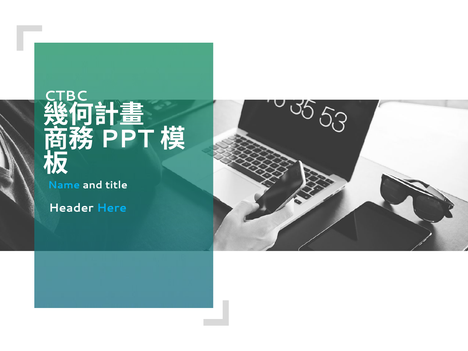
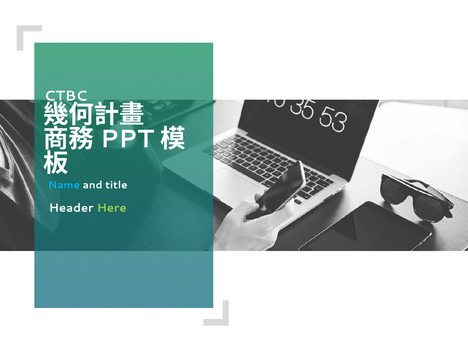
Here colour: light blue -> light green (112, 208)
